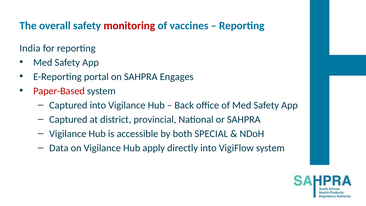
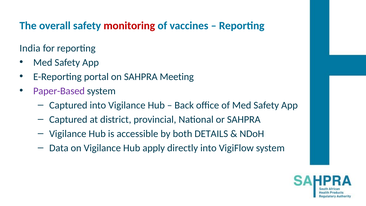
Engages: Engages -> Meeting (177, 77)
Paper-Based colour: red -> purple (59, 91)
SPECIAL: SPECIAL -> DETAILS (211, 134)
